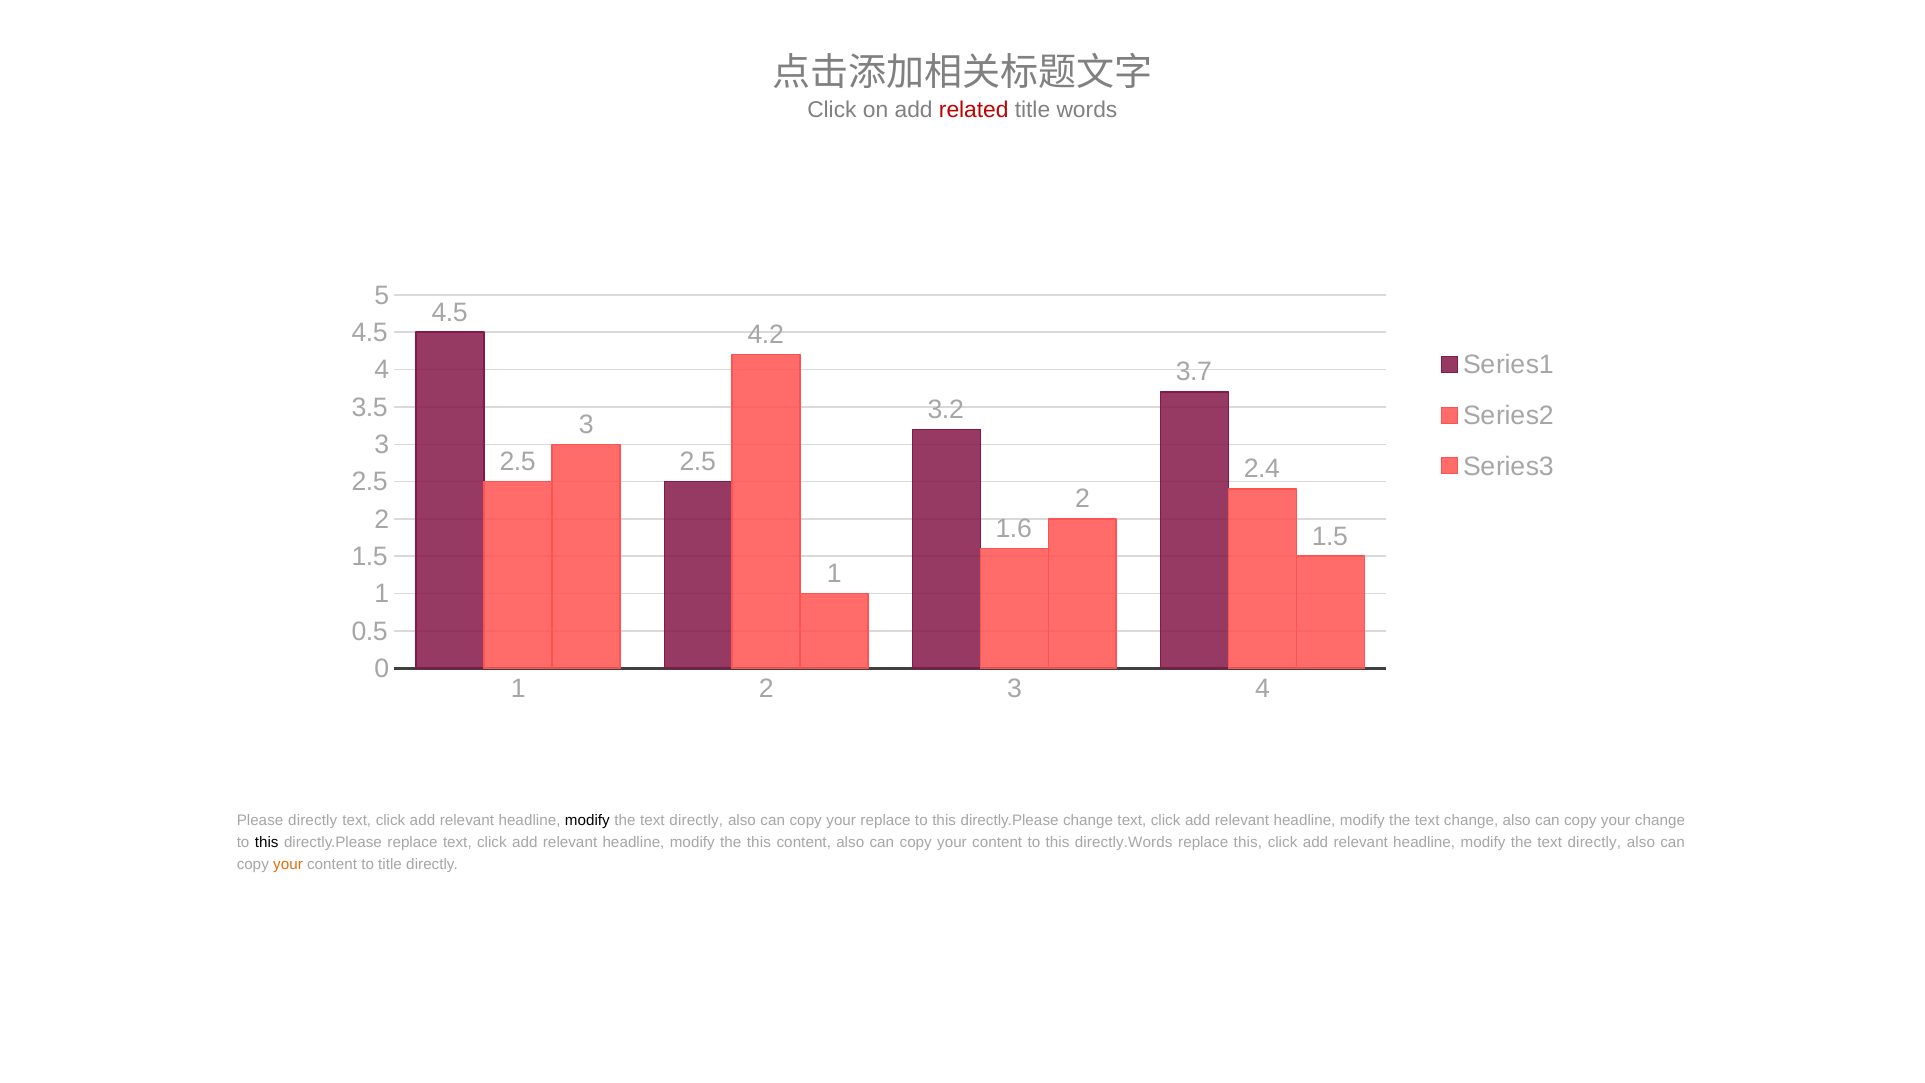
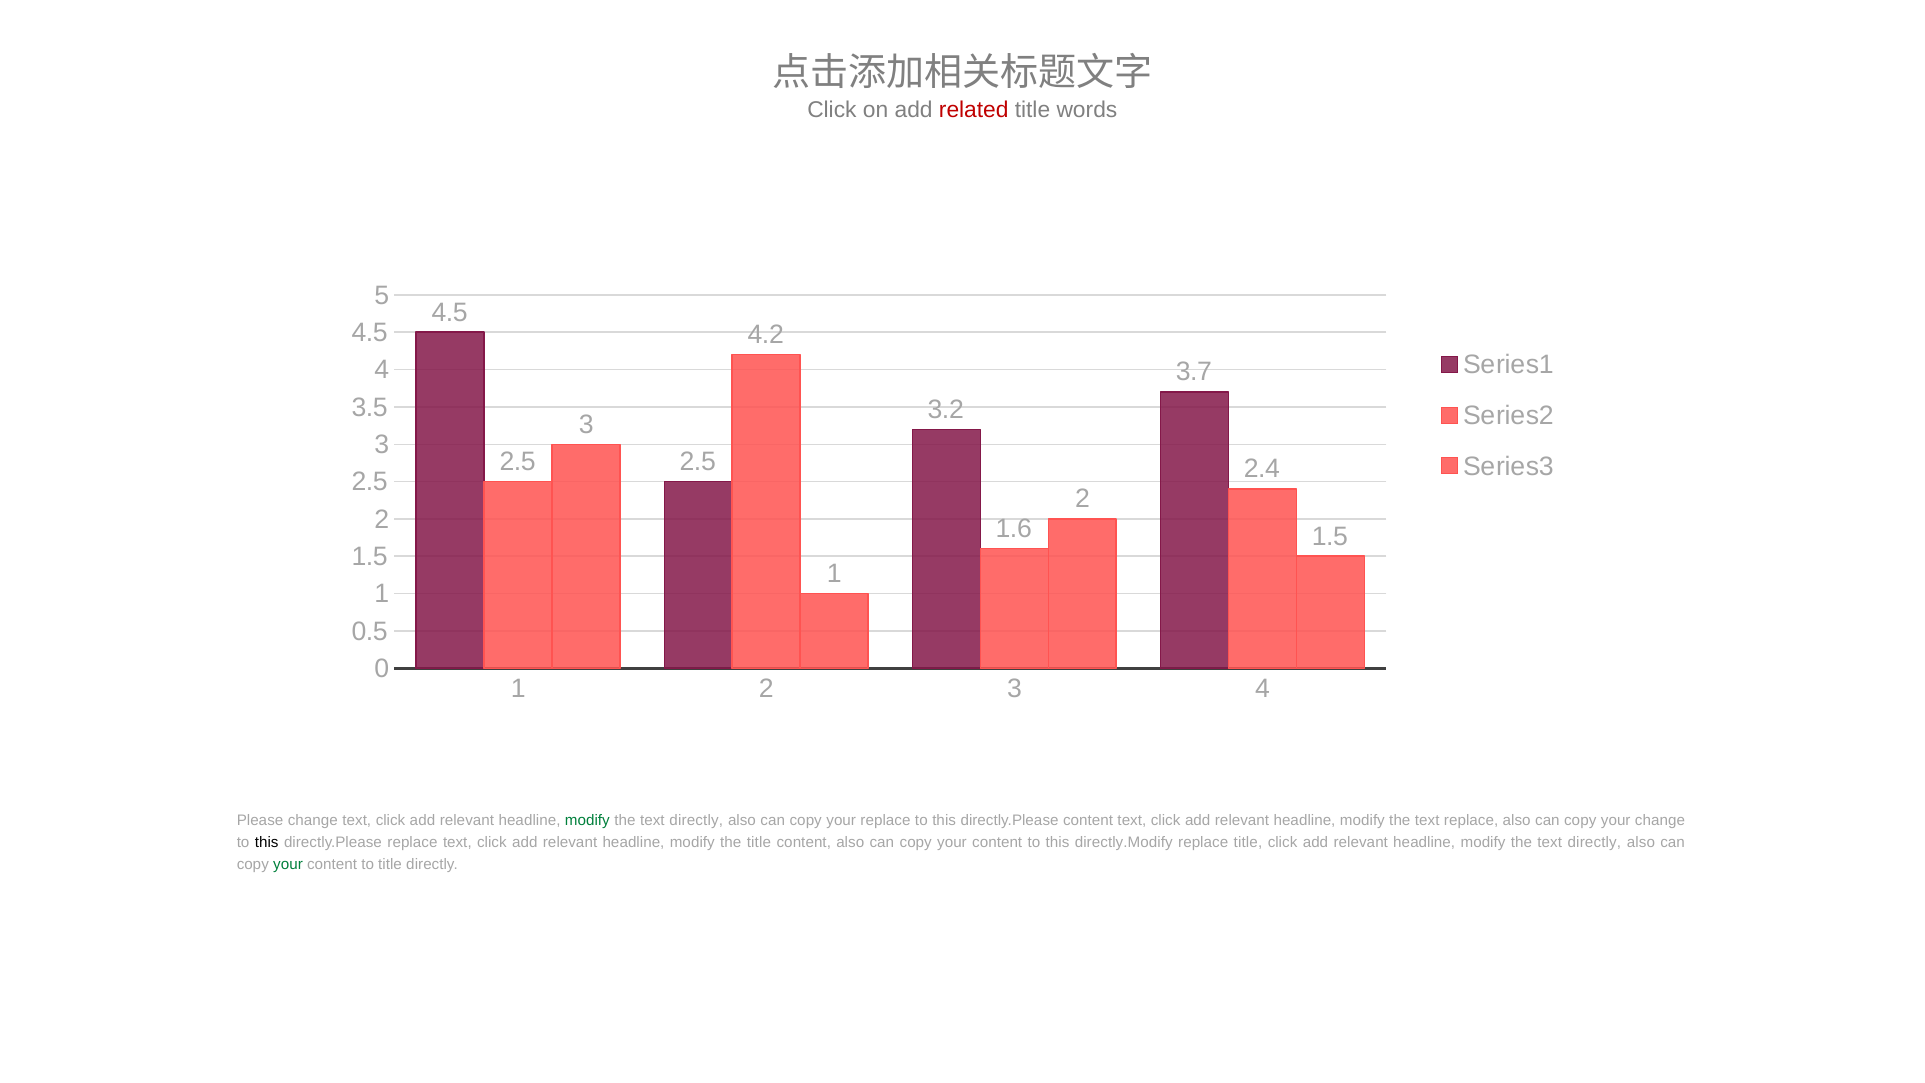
Please directly: directly -> change (313, 821)
modify colour: black -> green (587, 821)
directly.Please change: change -> content (1088, 821)
text change: change -> replace (1471, 821)
the this: this -> title (759, 842)
directly.Words: directly.Words -> directly.Modify (1124, 842)
replace this: this -> title (1248, 842)
your colour: orange -> green (288, 864)
